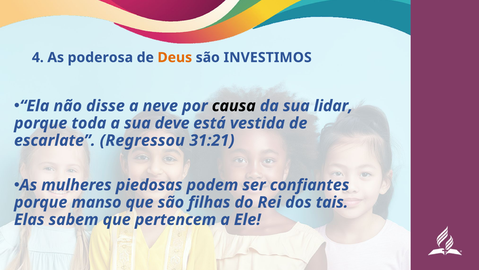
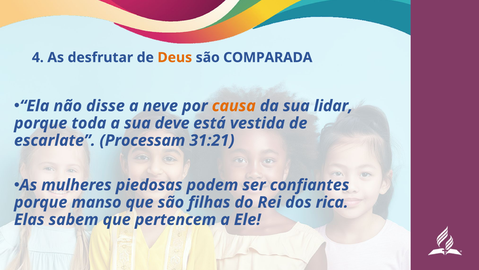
poderosa: poderosa -> desfrutar (100, 57)
INVESTIMOS: INVESTIMOS -> COMPARADA (268, 57)
causa colour: black -> orange (234, 106)
Regressou: Regressou -> Processam (142, 140)
tais: tais -> rica (332, 202)
